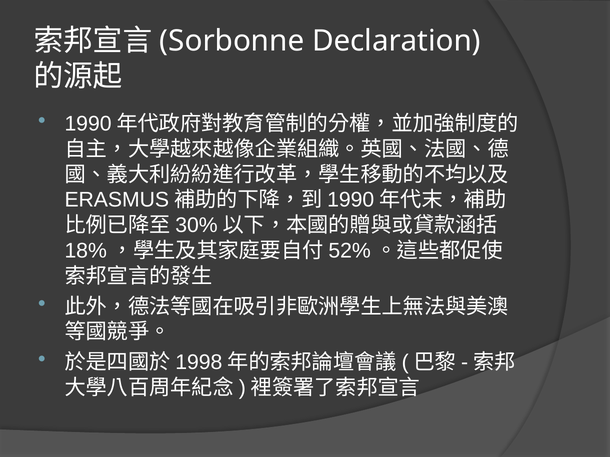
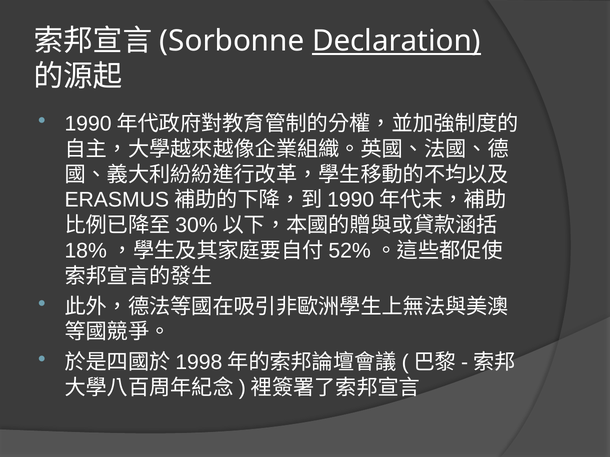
Declaration underline: none -> present (396, 41)
